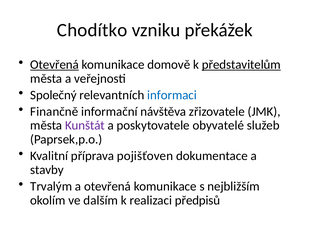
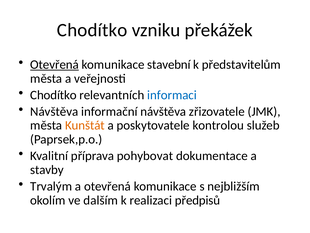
domově: domově -> stavební (169, 64)
představitelům underline: present -> none (241, 64)
Společný: Společný -> Chodítko (53, 95)
Finančně: Finančně -> Návštěva (54, 111)
Kunštát colour: purple -> orange (85, 125)
obyvatelé: obyvatelé -> kontrolou (218, 125)
pojišťoven: pojišťoven -> pohybovat (145, 156)
